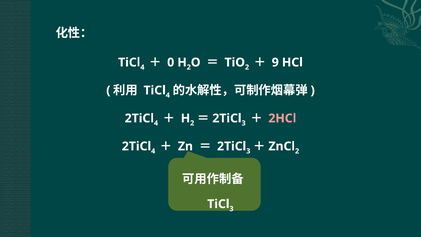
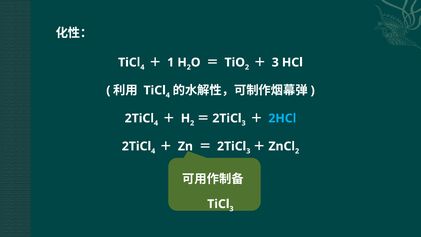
0: 0 -> 1 (171, 62)
9: 9 -> 3 (275, 62)
2HCl colour: pink -> light blue (282, 118)
